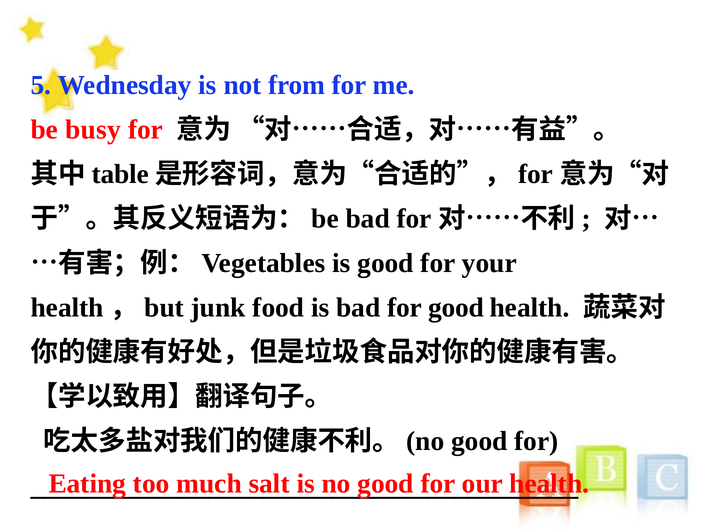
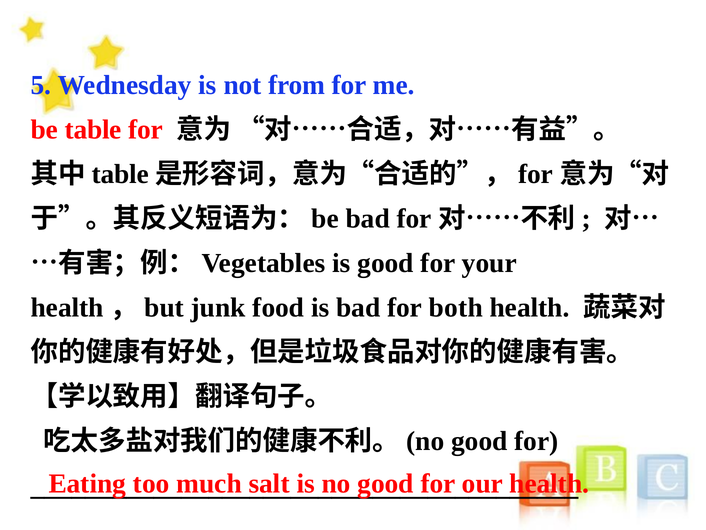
be busy: busy -> table (93, 129)
for good: good -> both (456, 307)
